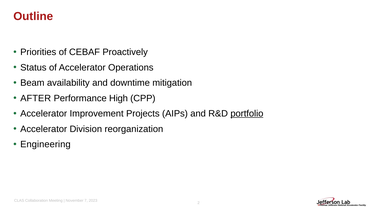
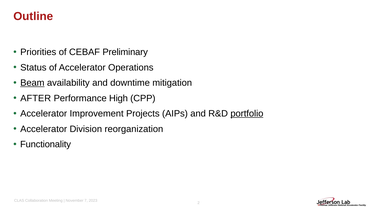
Proactively: Proactively -> Preliminary (125, 52)
Beam underline: none -> present (32, 83)
Engineering: Engineering -> Functionality (46, 144)
